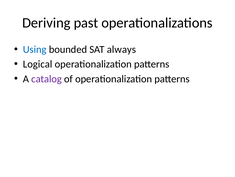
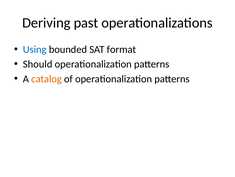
always: always -> format (121, 49)
Logical: Logical -> Should (38, 64)
catalog colour: purple -> orange (47, 79)
